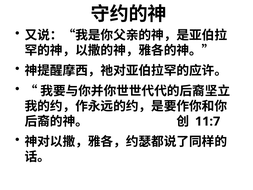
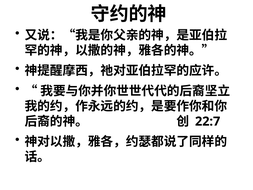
11:7: 11:7 -> 22:7 (208, 121)
